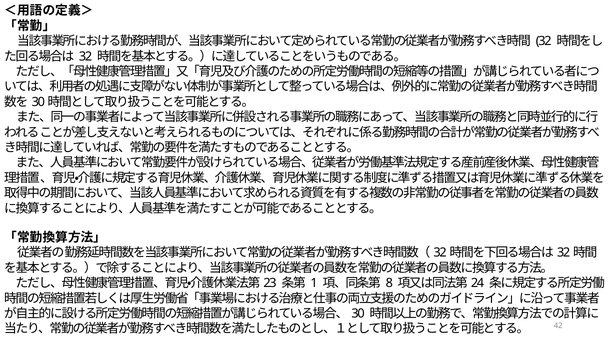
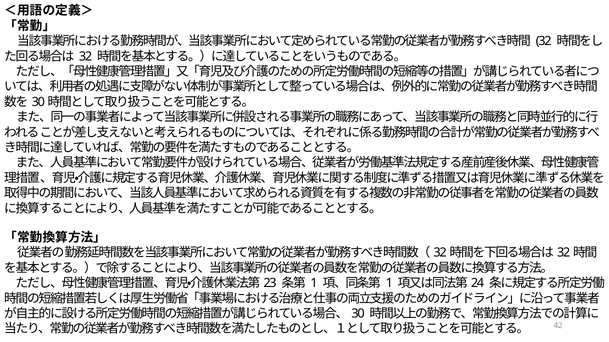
8: 8 -> 1 (389, 284)
